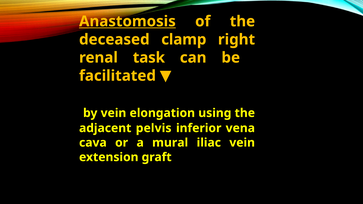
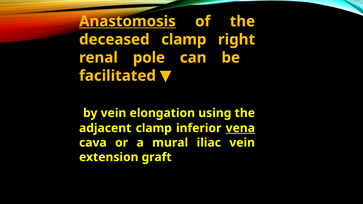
task: task -> pole (149, 58)
adjacent pelvis: pelvis -> clamp (154, 128)
vena underline: none -> present (240, 128)
